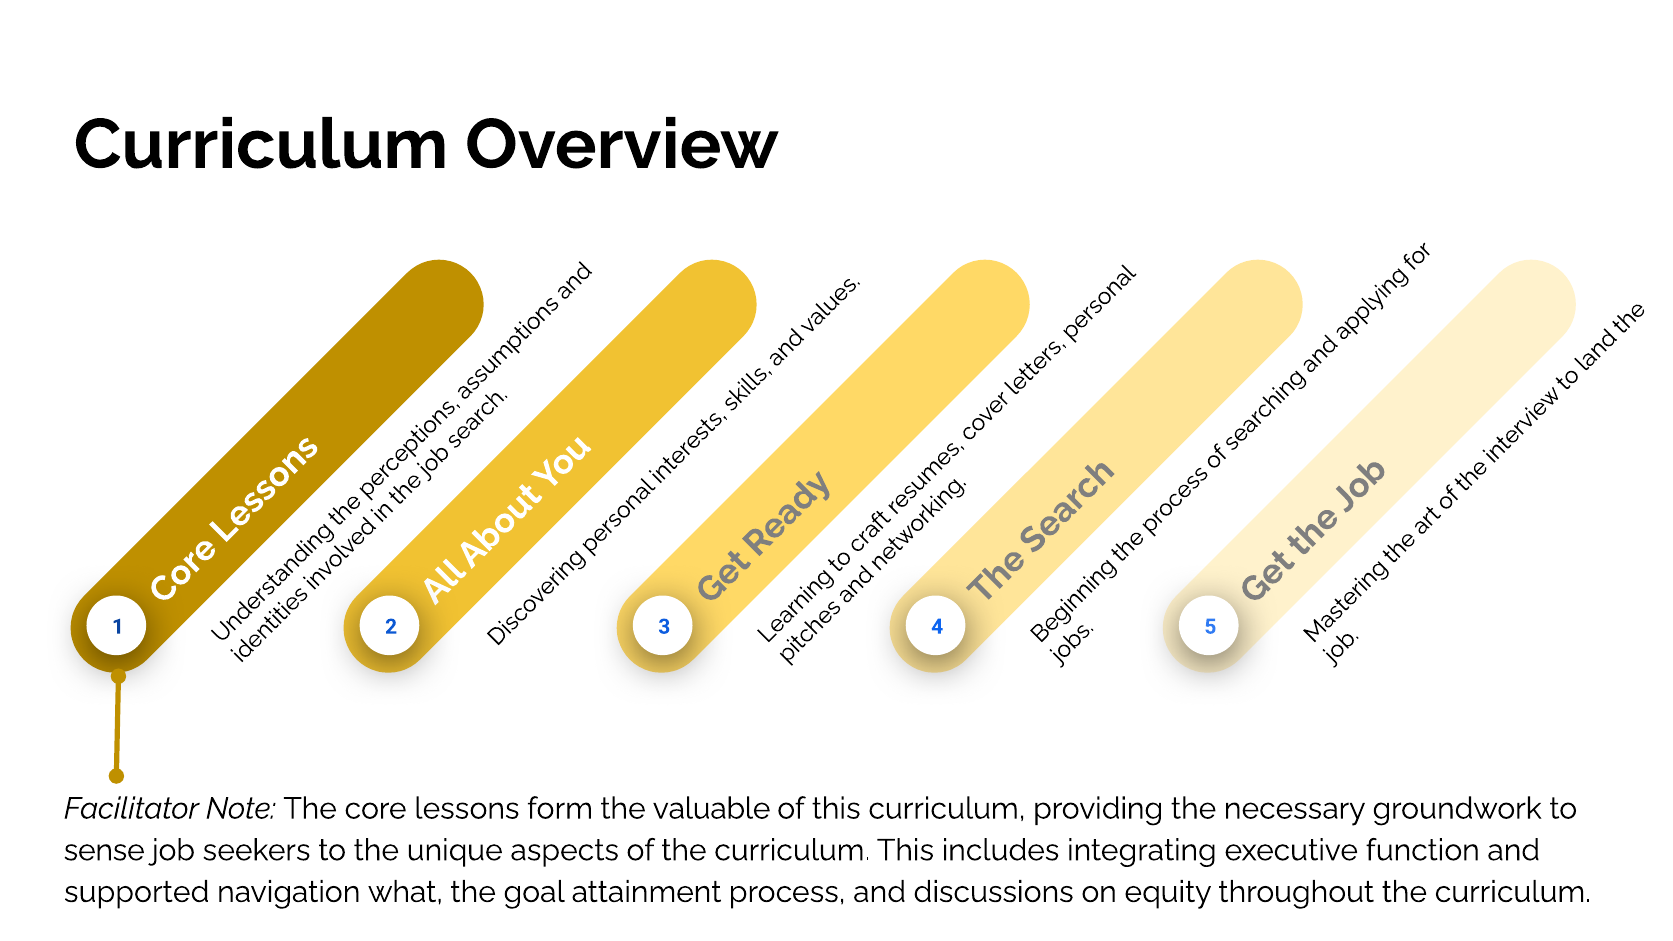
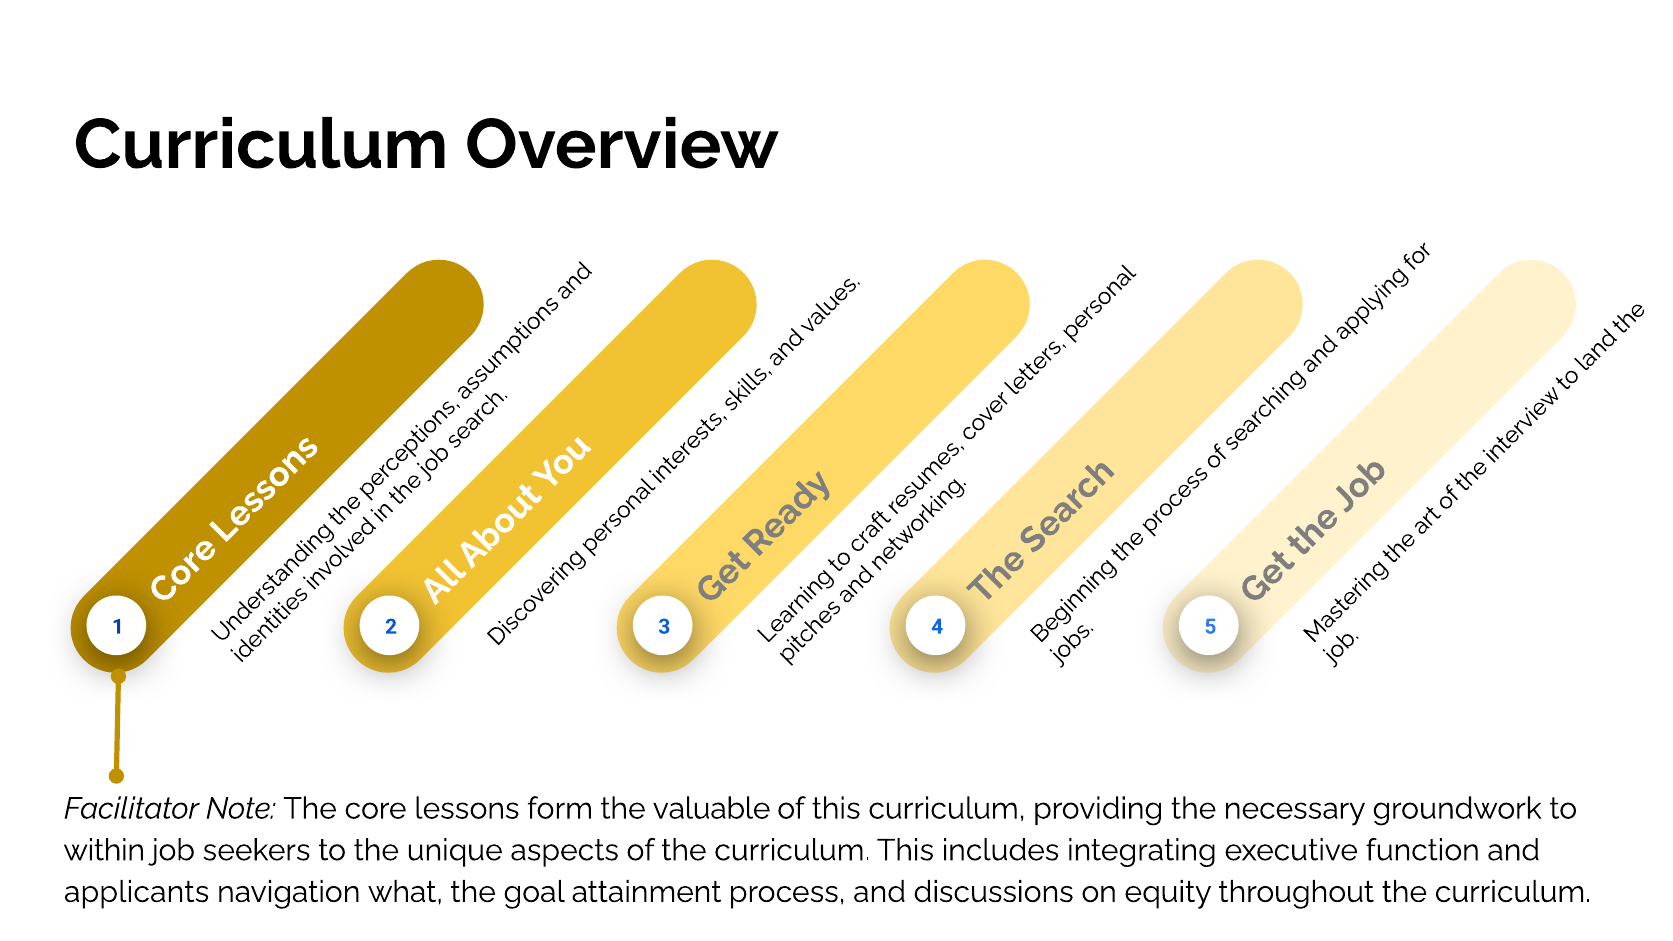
sense: sense -> within (104, 850)
supported: supported -> applicants (137, 892)
